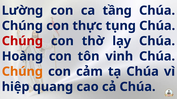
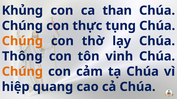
Lường: Lường -> Khủng (22, 11)
tầng: tầng -> than (117, 11)
Chúng colour: red -> orange (22, 41)
Hoàng: Hoàng -> Thông (22, 57)
